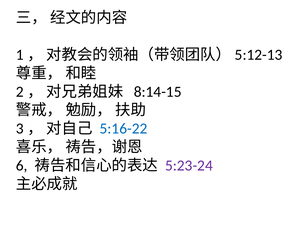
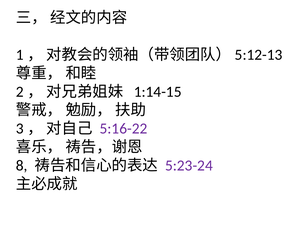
8:14-15: 8:14-15 -> 1:14-15 (158, 92)
5:16-22 colour: blue -> purple (123, 129)
6: 6 -> 8 (22, 166)
